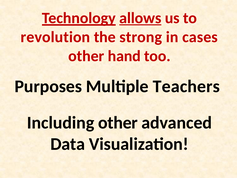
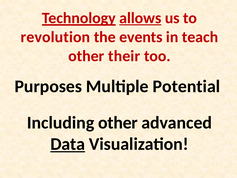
strong: strong -> events (141, 37)
cases: cases -> teach (200, 37)
hand: hand -> their (124, 56)
Teachers: Teachers -> Potential (186, 86)
Data underline: none -> present (68, 144)
